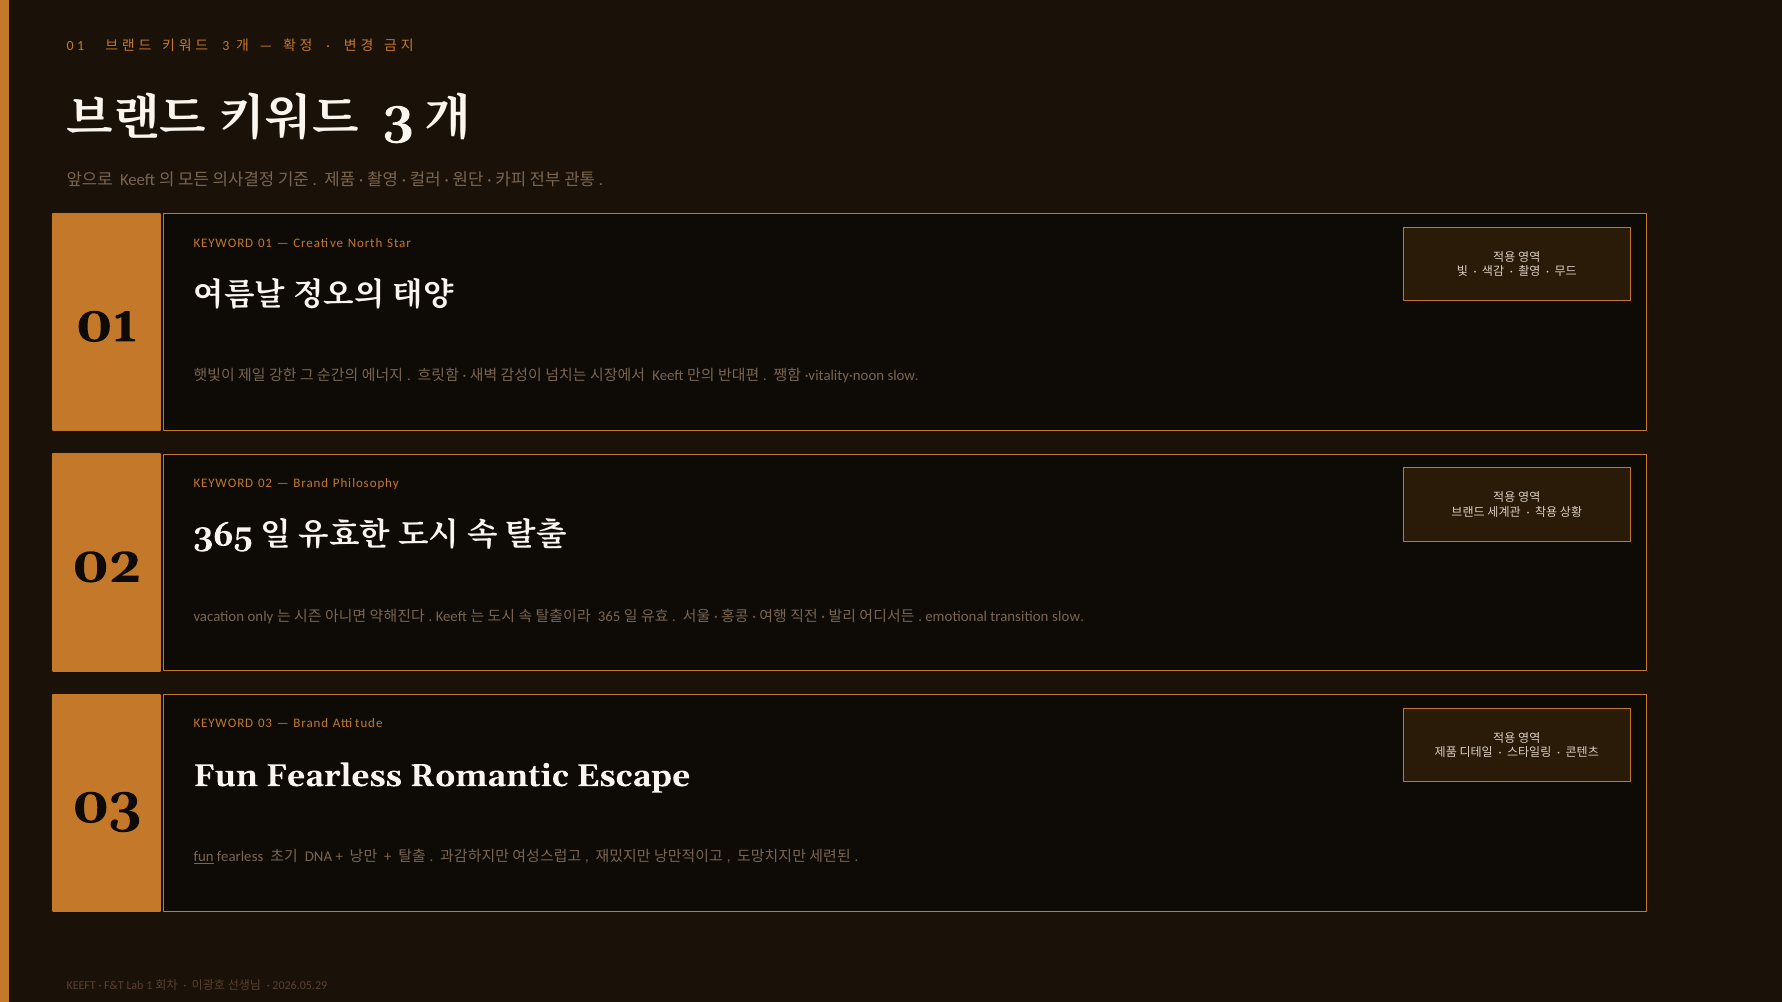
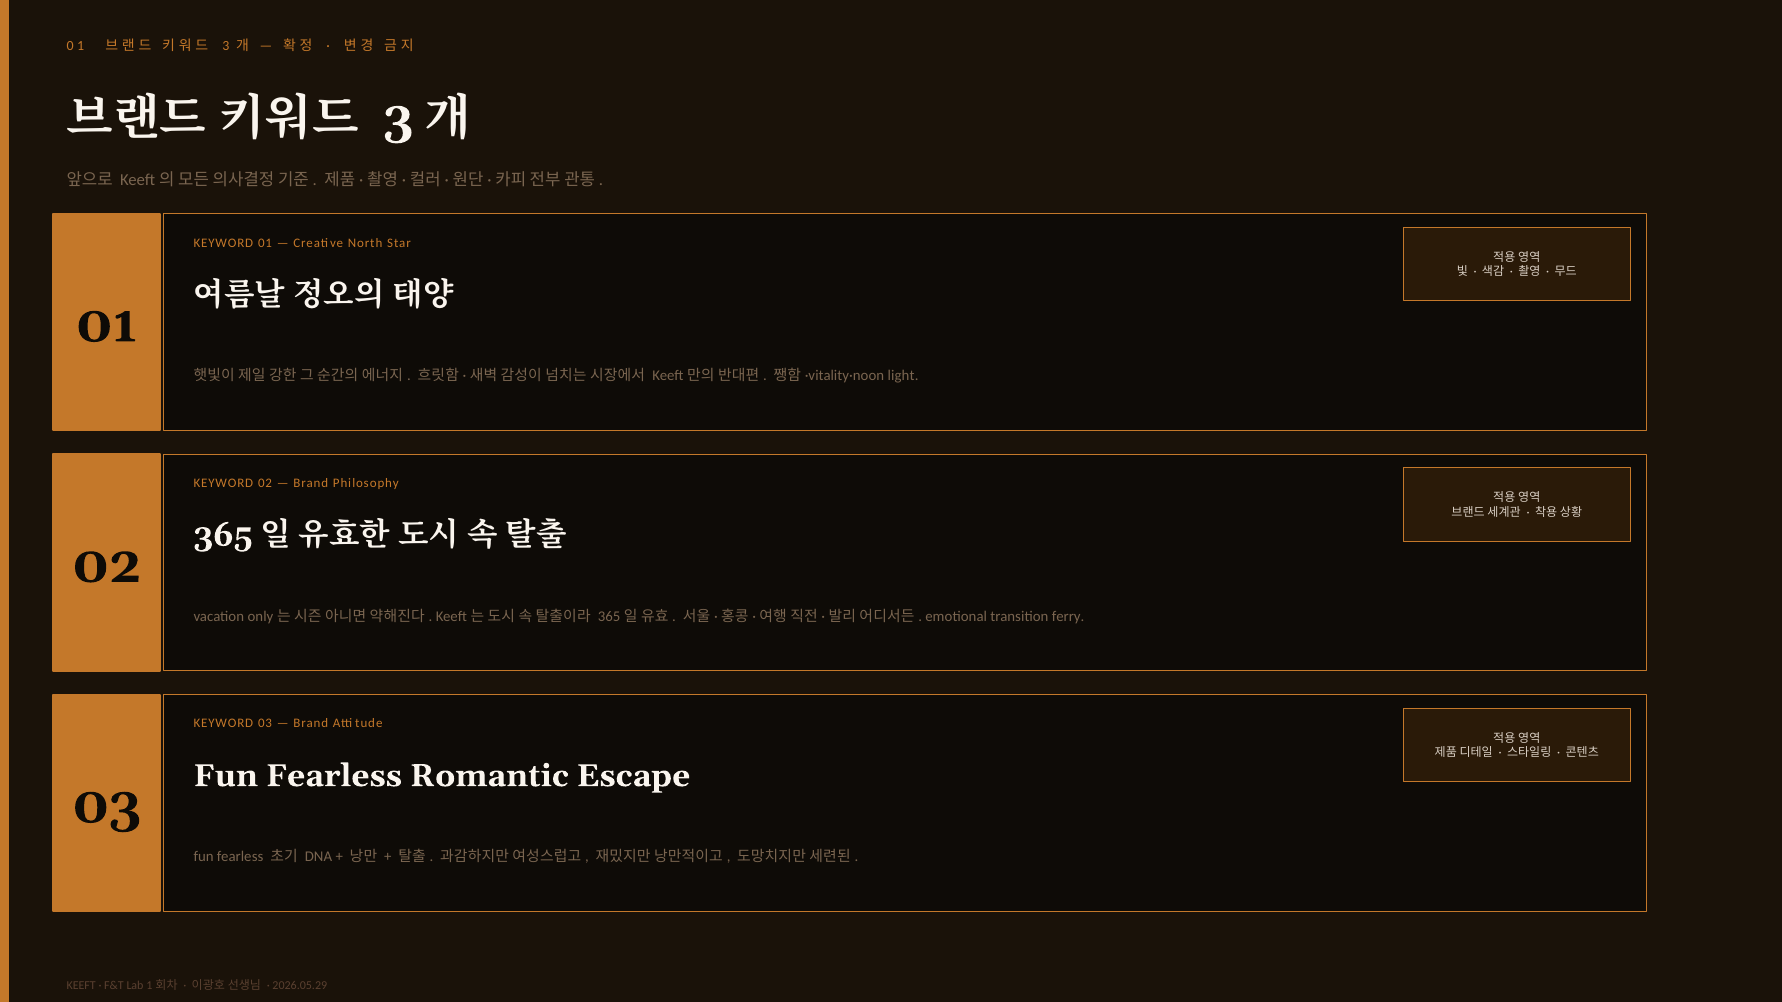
slow: slow -> light (903, 376)
transition slow: slow -> ferry (1068, 616)
fun underline: present -> none (204, 857)
